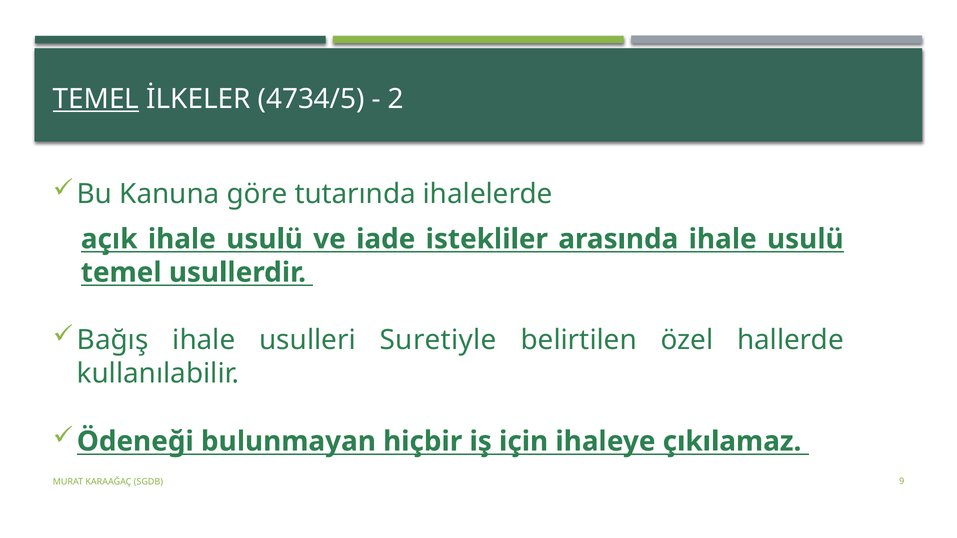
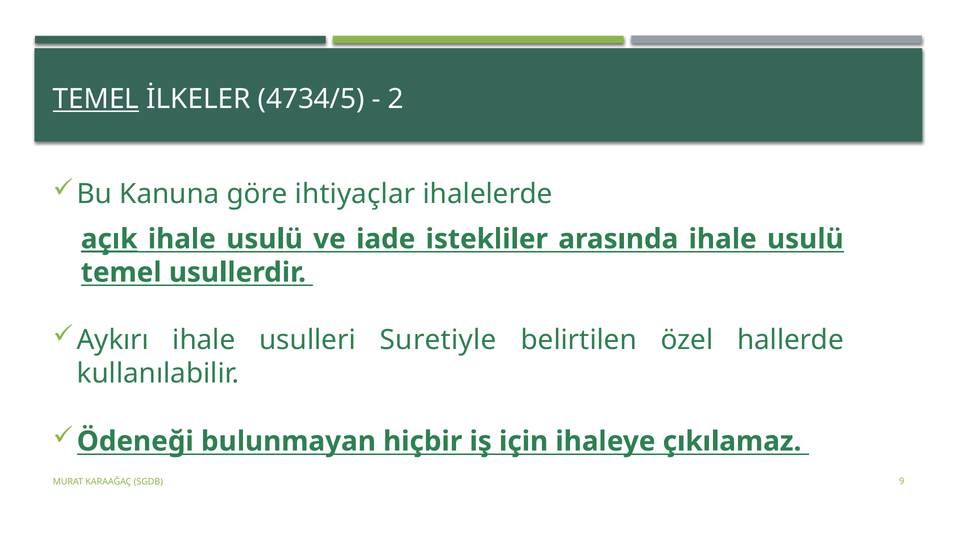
tutarında: tutarında -> ihtiyaçlar (355, 194)
açık underline: none -> present (109, 239)
Bağış: Bağış -> Aykırı (113, 340)
